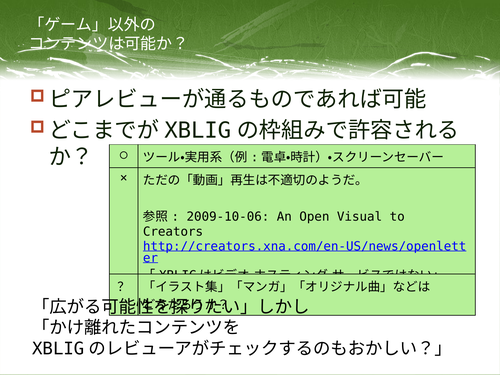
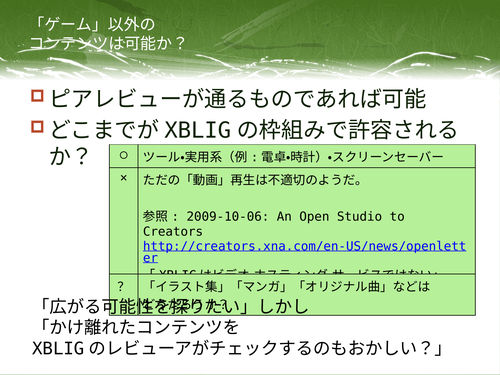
Visual: Visual -> Studio (360, 217)
